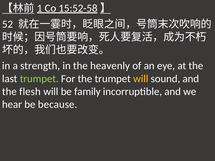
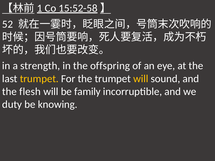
heavenly: heavenly -> offspring (110, 66)
trumpet colour: light green -> yellow (39, 79)
hear: hear -> duty (12, 105)
because: because -> knowing (58, 105)
